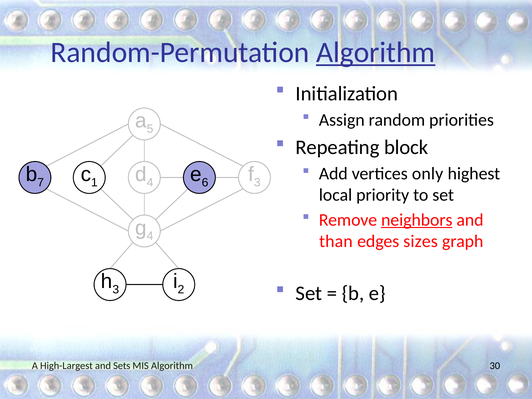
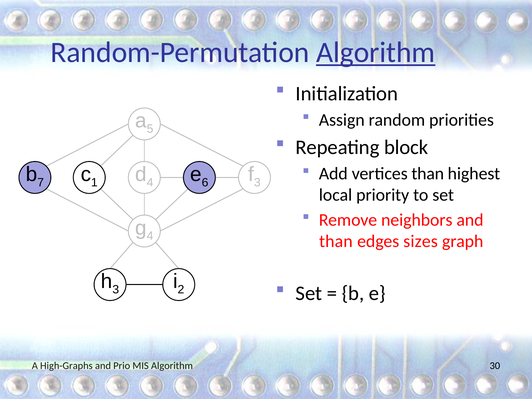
vertices only: only -> than (428, 174)
neighbors underline: present -> none (417, 220)
High-Largest: High-Largest -> High-Graphs (66, 366)
Sets: Sets -> Prio (122, 366)
